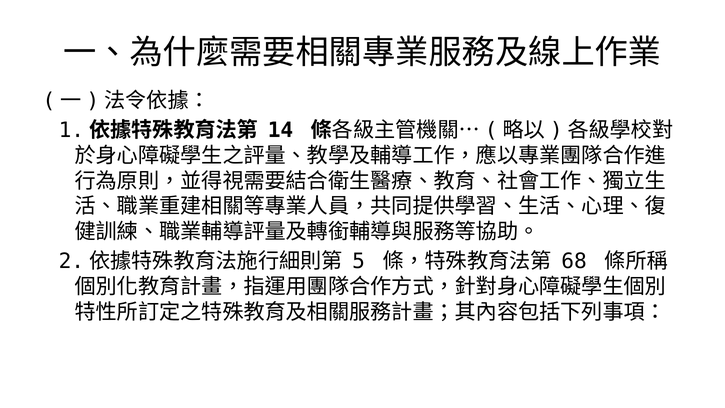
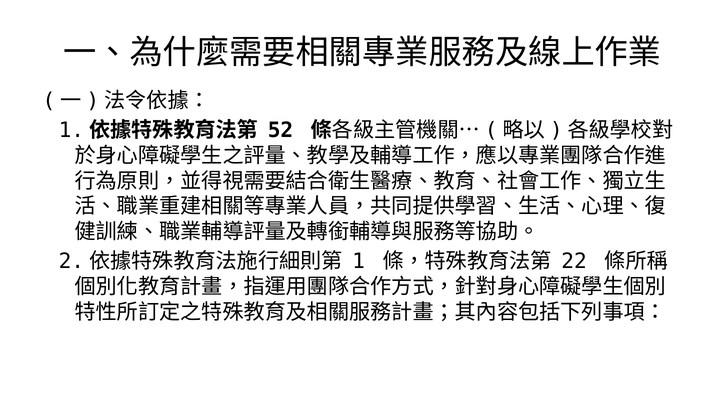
14: 14 -> 52 (280, 130)
5: 5 -> 1 (359, 261)
68: 68 -> 22 (574, 261)
